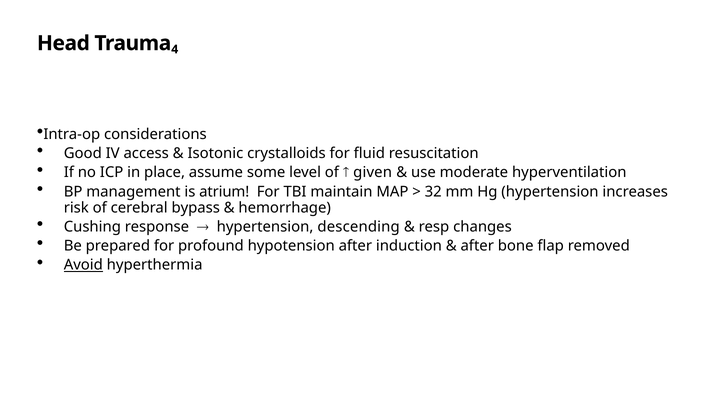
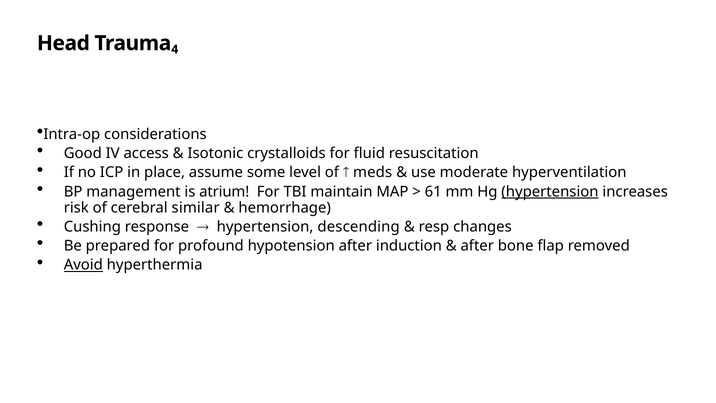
given: given -> meds (373, 172)
32: 32 -> 61 (433, 191)
hypertension underline: none -> present (550, 191)
bypass: bypass -> similar (196, 208)
